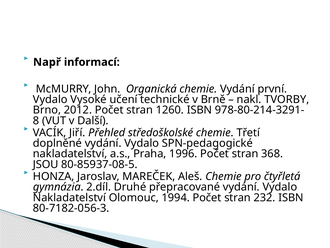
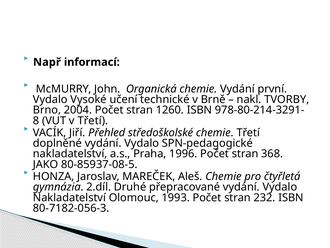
2012: 2012 -> 2004 (78, 110)
v Další: Další -> Třetí (93, 120)
JSOU: JSOU -> JAKO (46, 164)
1994: 1994 -> 1993 (176, 197)
